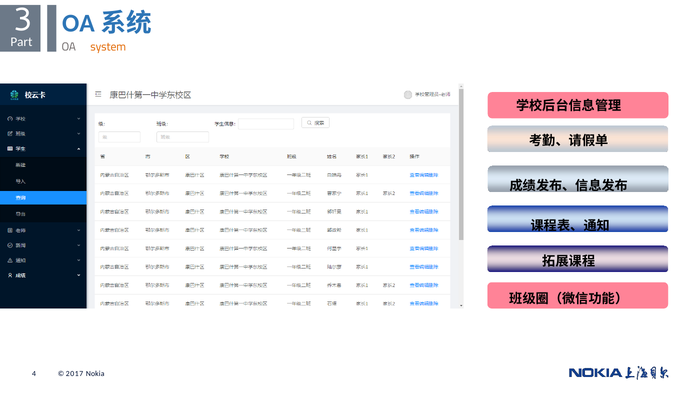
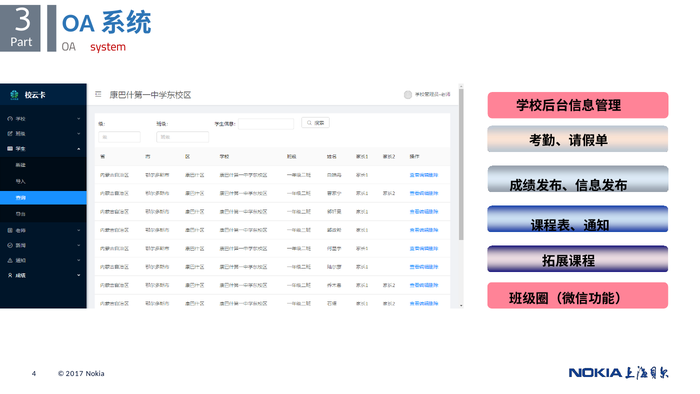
system colour: orange -> red (108, 47)
